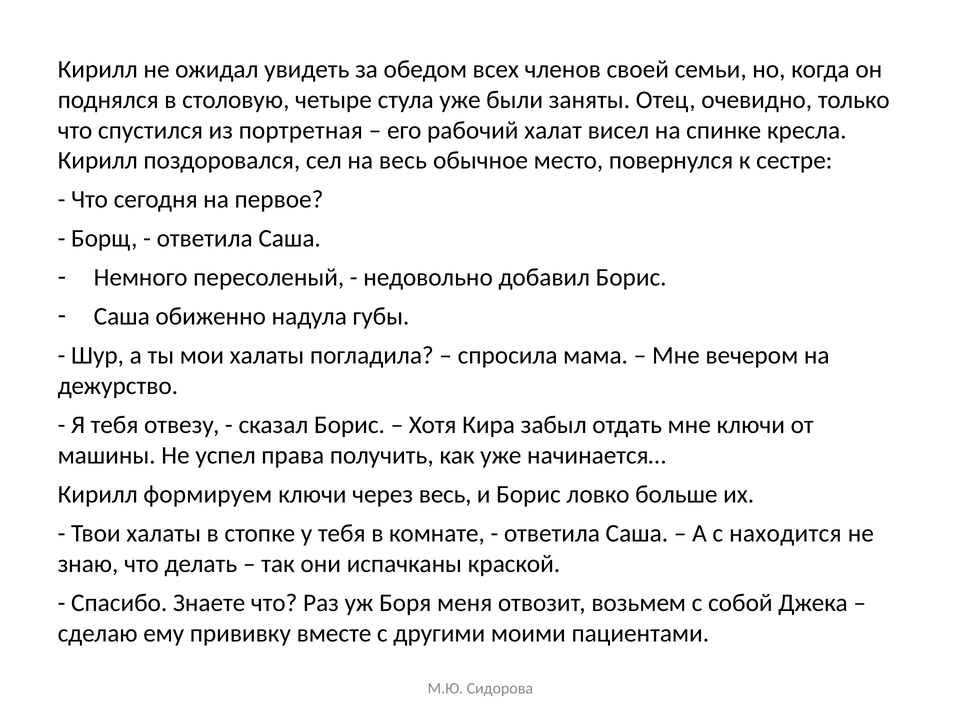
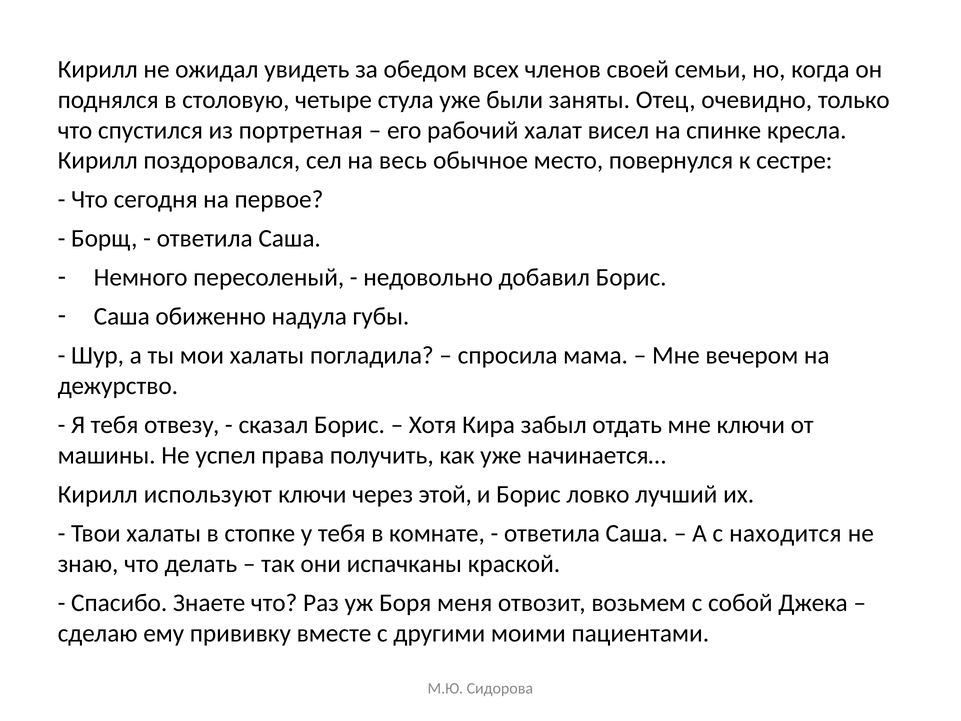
формируем: формируем -> используют (208, 494)
через весь: весь -> этой (445, 494)
больше: больше -> лучший (676, 494)
